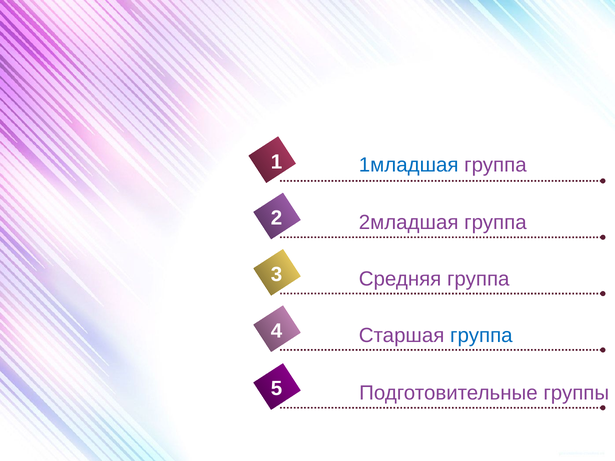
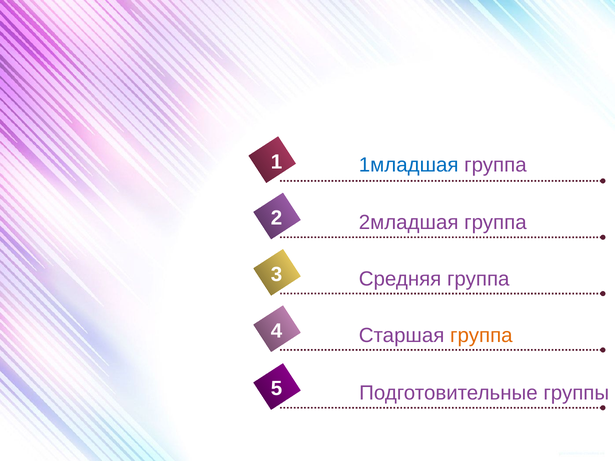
группа colour: blue -> orange (481, 336)
